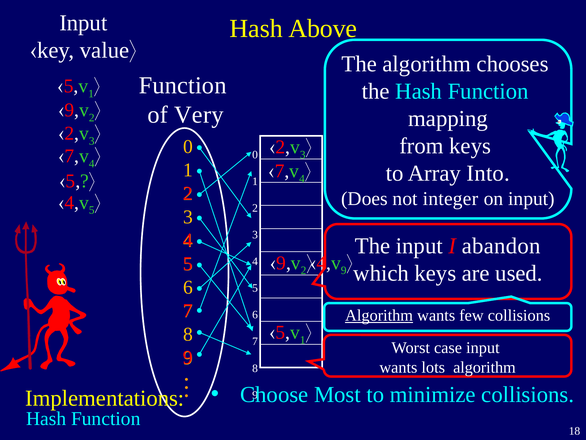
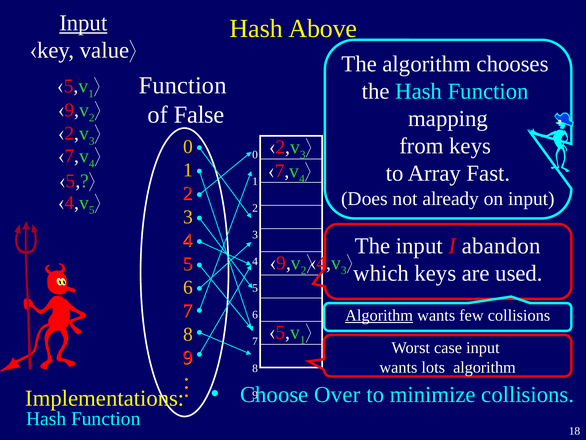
Input underline: none -> present (83, 23)
Very: Very -> False (199, 115)
Into: Into -> Fast (488, 173)
integer: integer -> already (451, 198)
9: 9 -> 3 (344, 270)
Most: Most -> Over (337, 394)
